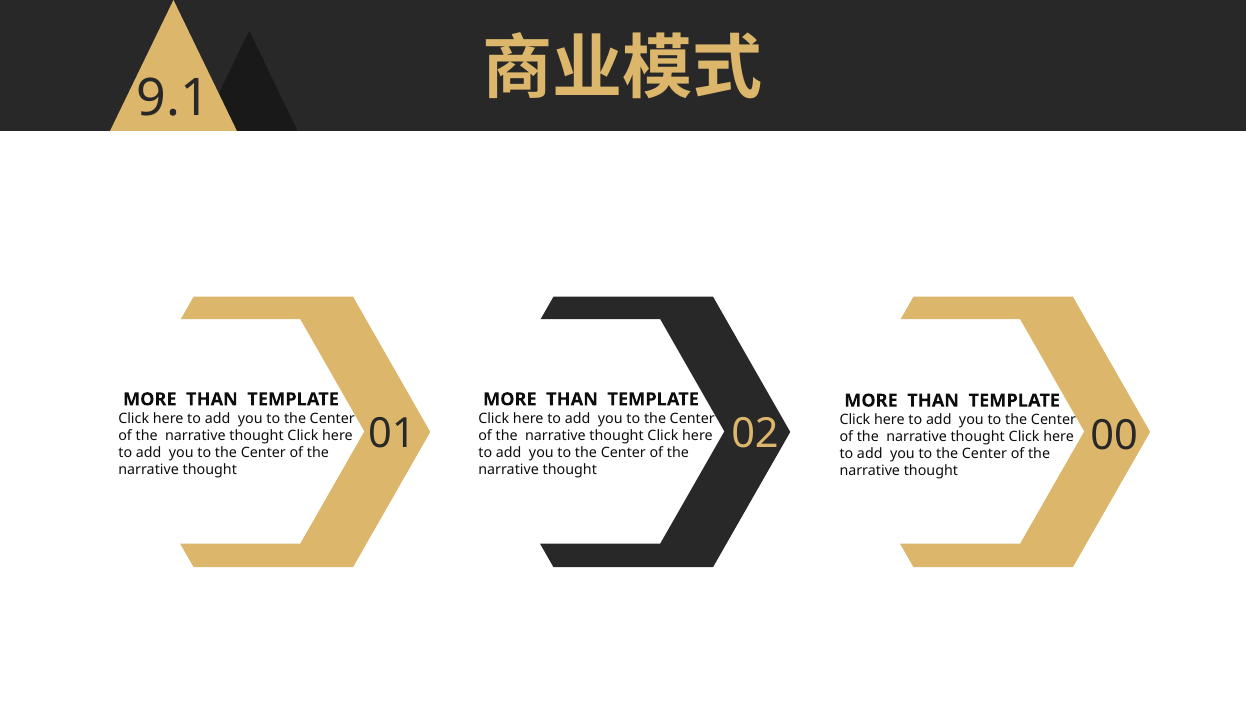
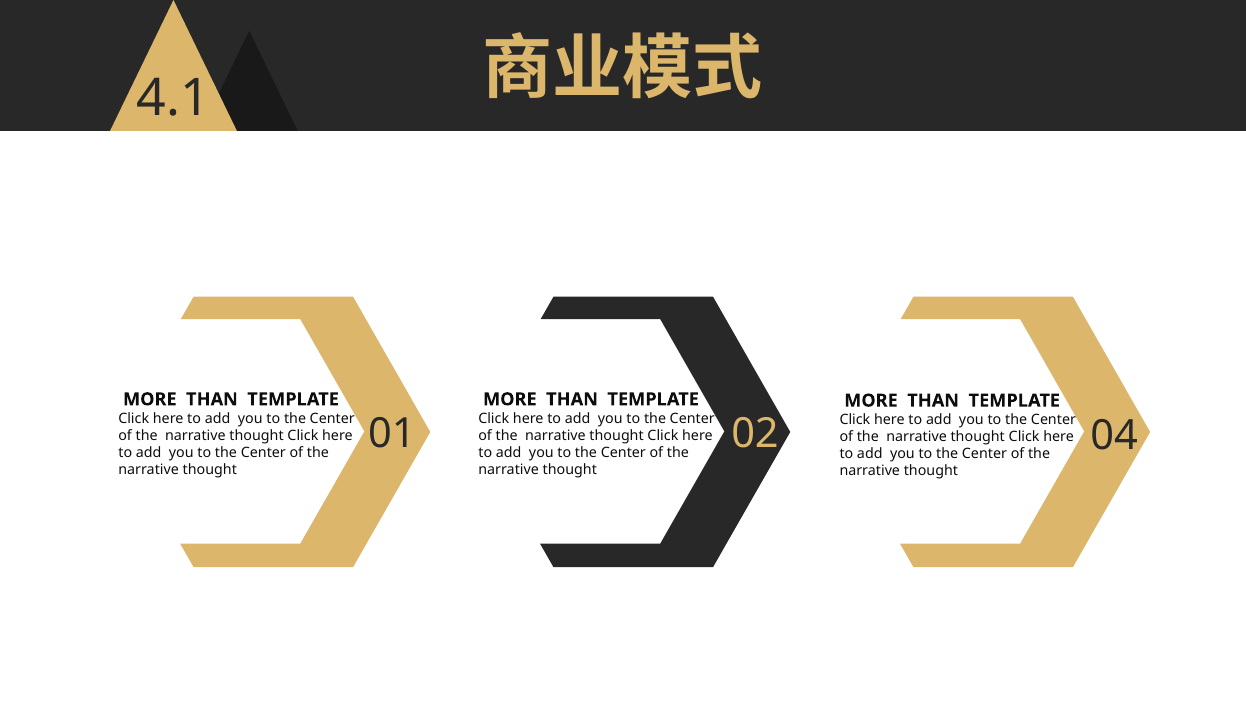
9.1: 9.1 -> 4.1 (174, 98)
00: 00 -> 04 (1114, 435)
